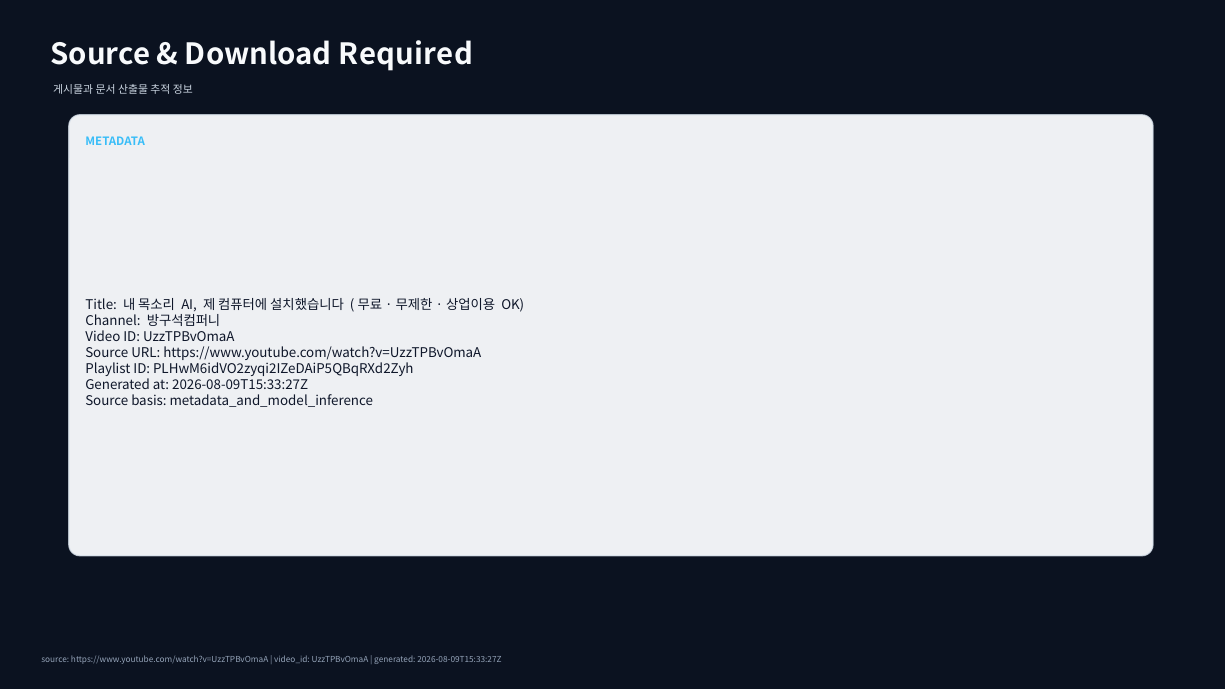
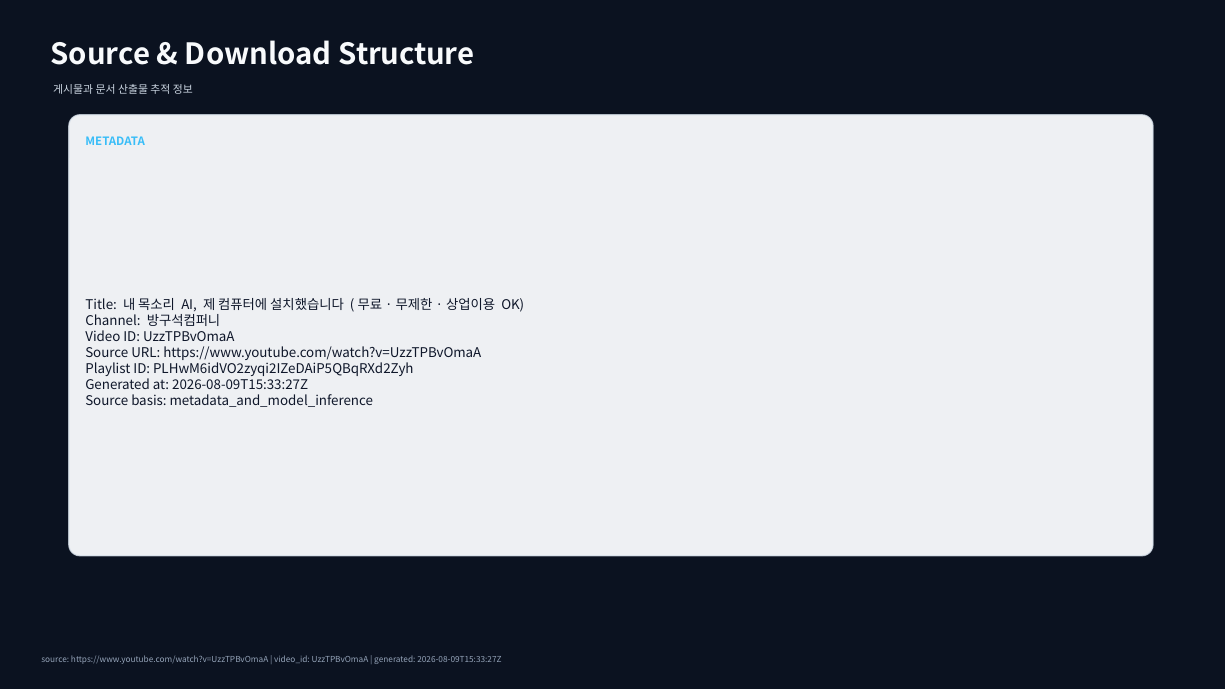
Required: Required -> Structure (406, 55)
